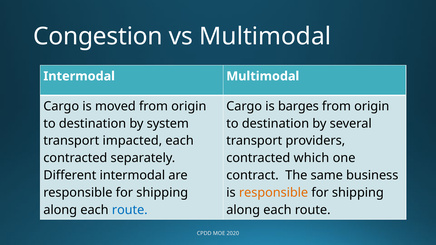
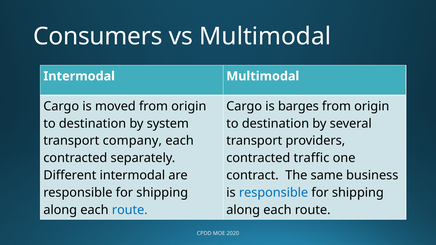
Congestion: Congestion -> Consumers (98, 37)
impacted: impacted -> company (132, 141)
which: which -> traffic (311, 158)
responsible colour: orange -> blue (274, 193)
